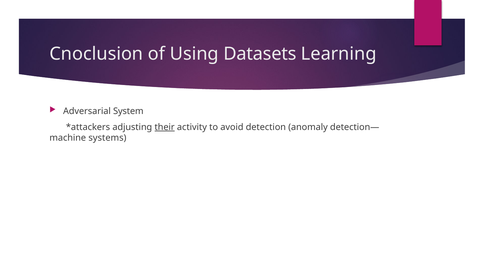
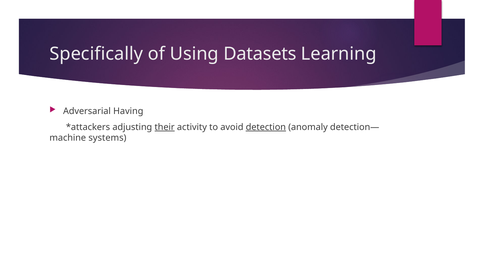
Cnoclusion: Cnoclusion -> Specifically (96, 54)
System: System -> Having (128, 111)
detection underline: none -> present (266, 127)
